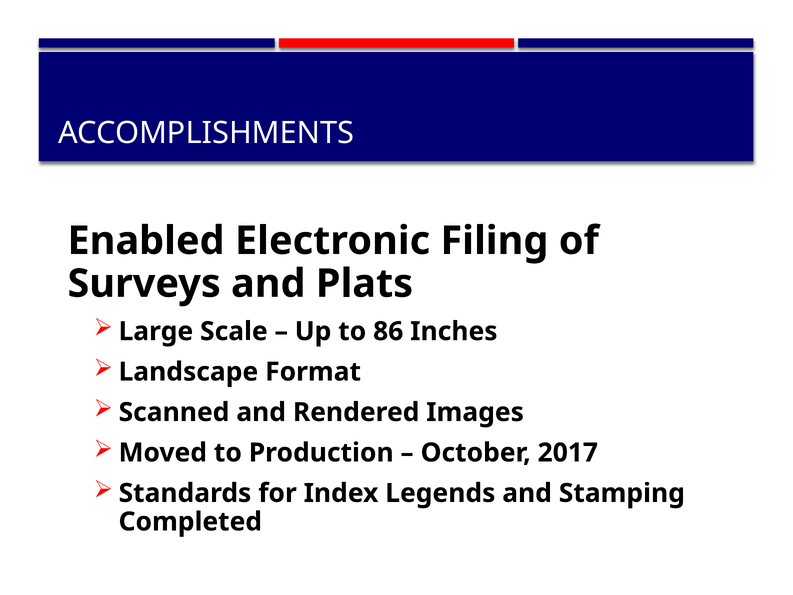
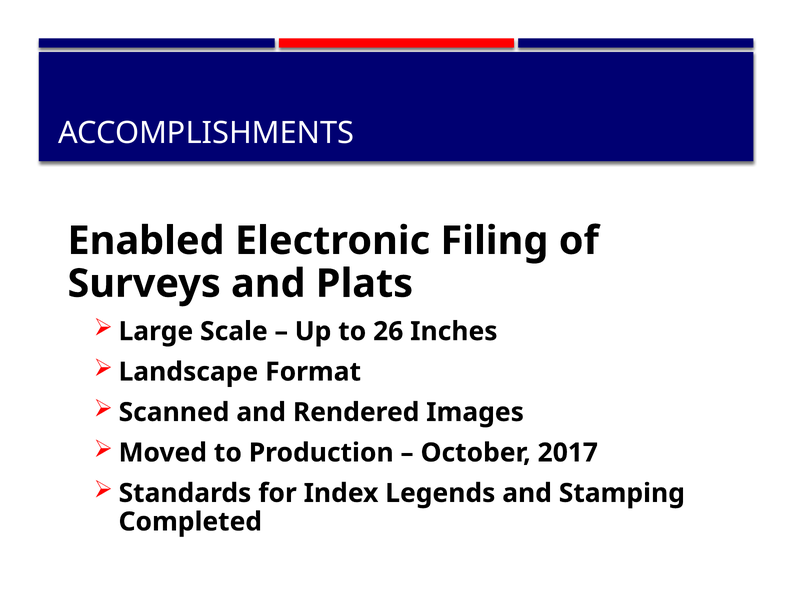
86: 86 -> 26 (388, 331)
